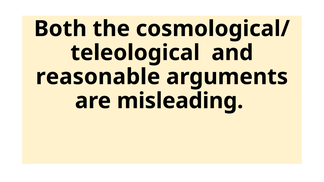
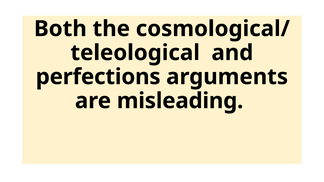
reasonable: reasonable -> perfections (98, 77)
